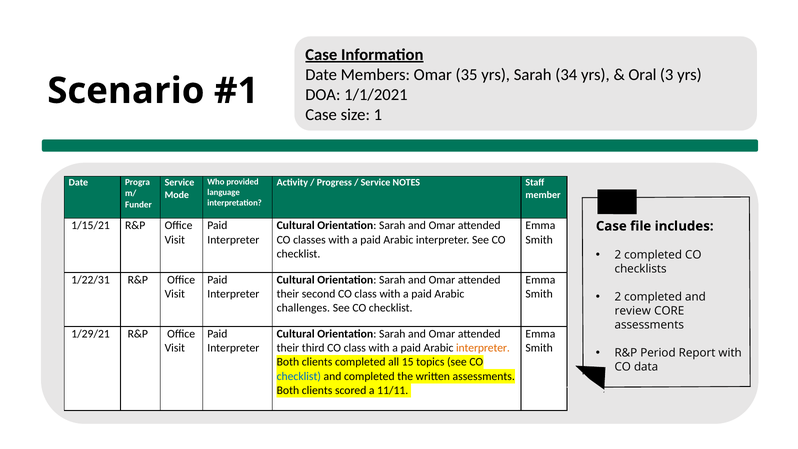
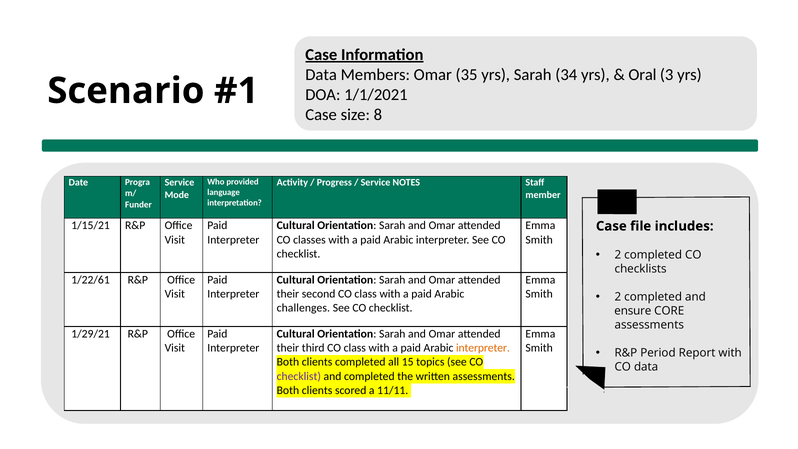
Date: Date -> Data (321, 75)
1: 1 -> 8 (378, 115)
1/22/31: 1/22/31 -> 1/22/61 (91, 280)
review: review -> ensure (633, 311)
checklist colour: blue -> purple (299, 376)
